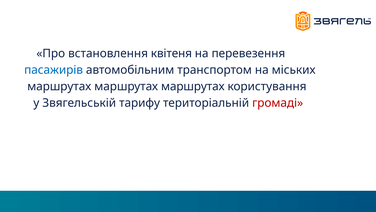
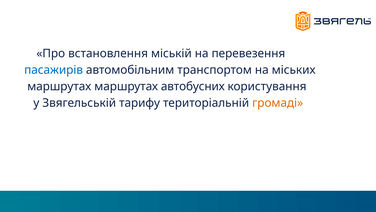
квітеня: квітеня -> міській (171, 53)
маршрутах: маршрутах -> автобусних (193, 86)
громаді colour: red -> orange (278, 103)
